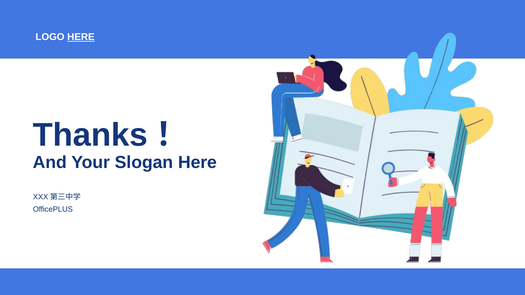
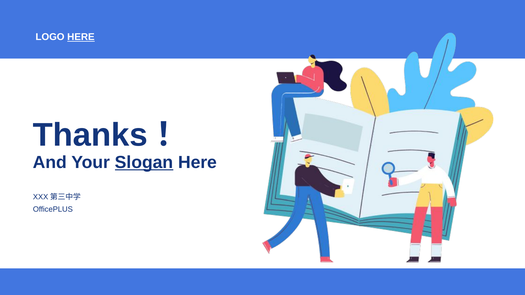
Slogan underline: none -> present (144, 163)
